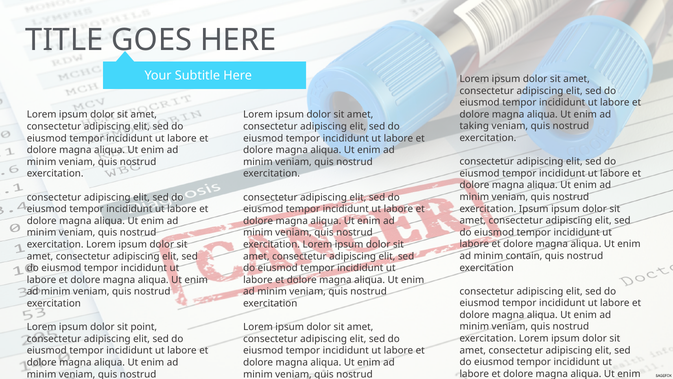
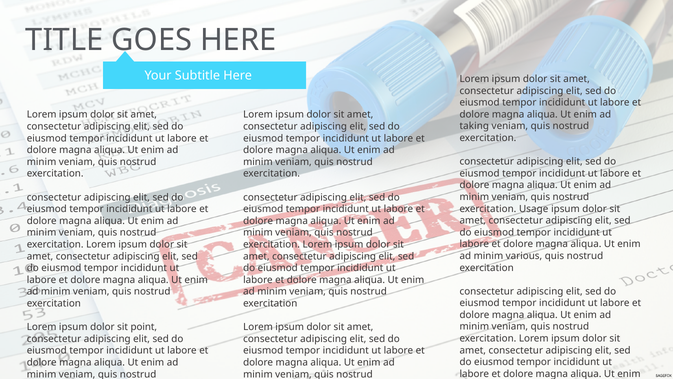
exercitation Ipsum: Ipsum -> Usage (534, 209)
contain: contain -> various (524, 256)
